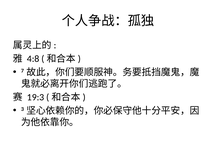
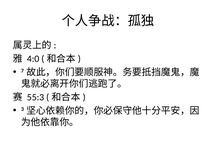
4:8: 4:8 -> 4:0 (33, 59)
19:3: 19:3 -> 55:3 (36, 97)
